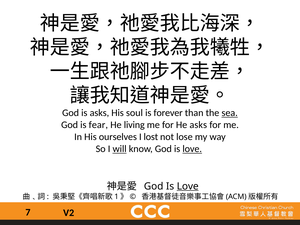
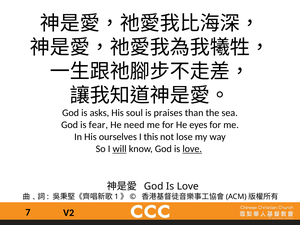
forever: forever -> praises (168, 113)
sea underline: present -> none (230, 113)
living: living -> need (134, 125)
He asks: asks -> eyes (198, 125)
lost: lost -> this (151, 137)
Love underline: present -> none (188, 186)
